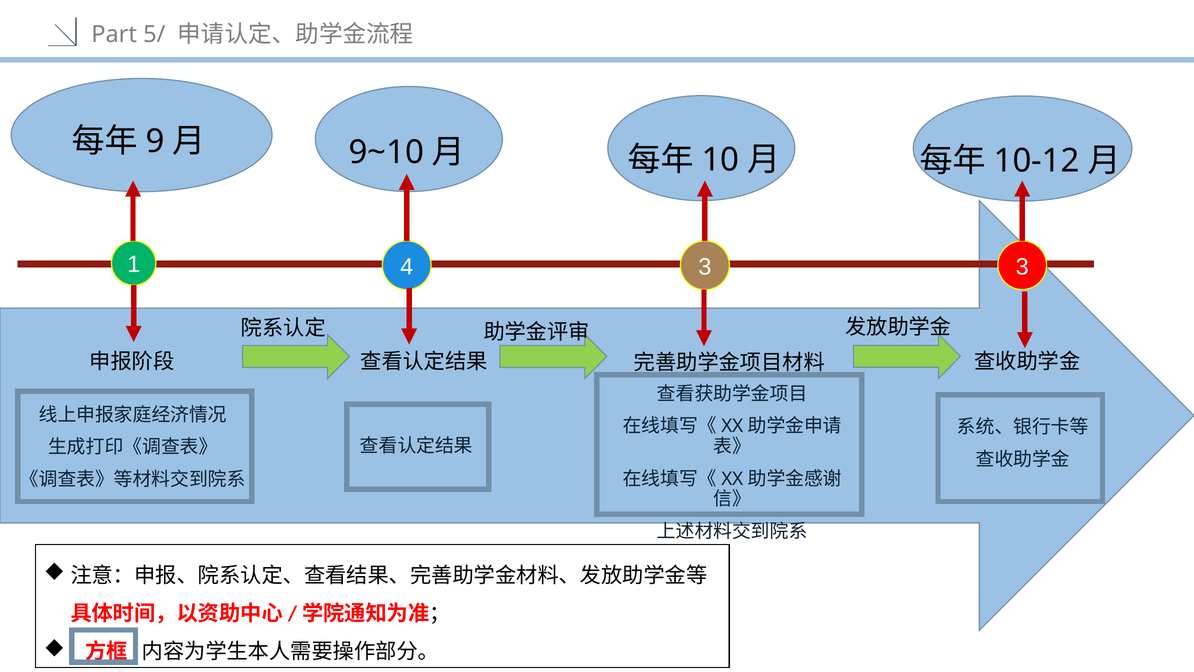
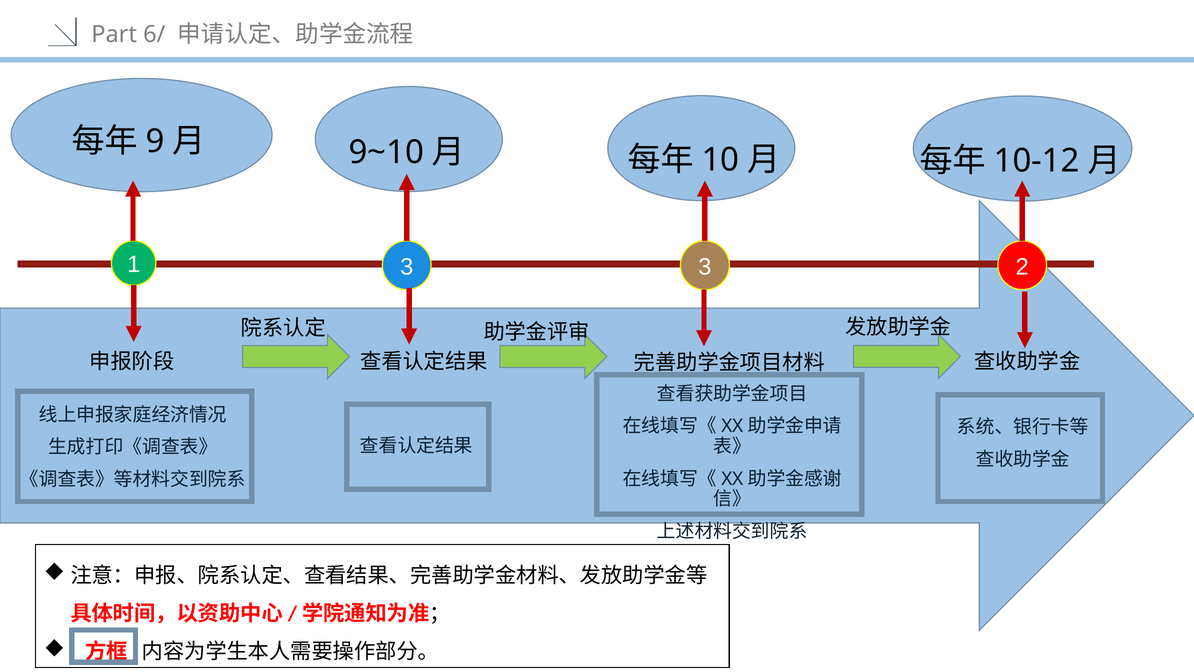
5/: 5/ -> 6/ (154, 34)
1 4: 4 -> 3 (407, 267)
3 3: 3 -> 2 (1022, 267)
